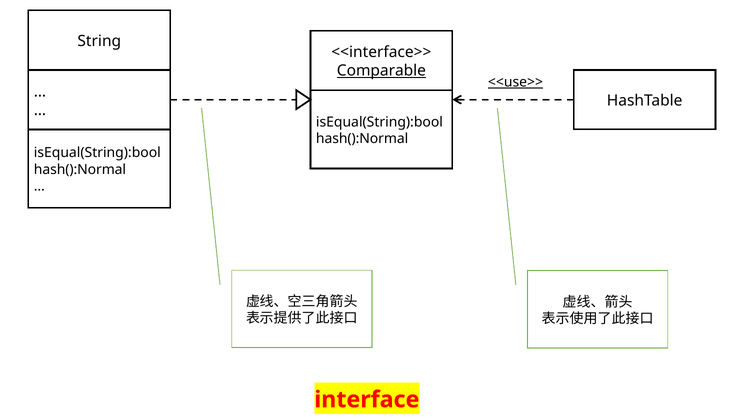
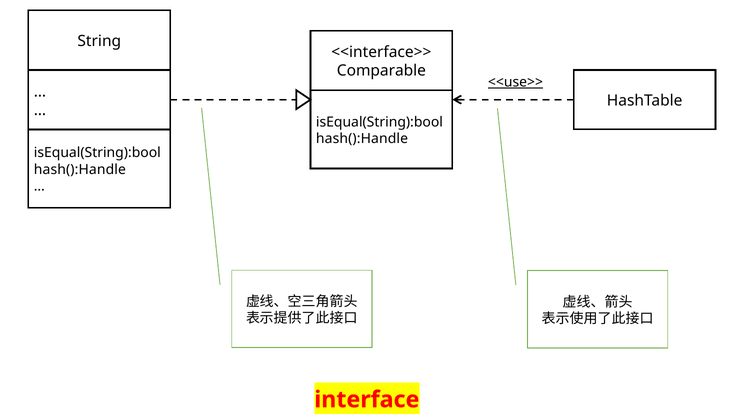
Comparable underline: present -> none (381, 71)
hash():Normal: hash():Normal -> hash():Handle (362, 139)
hash():Normal: hash():Normal -> hash():Handle (80, 170)
